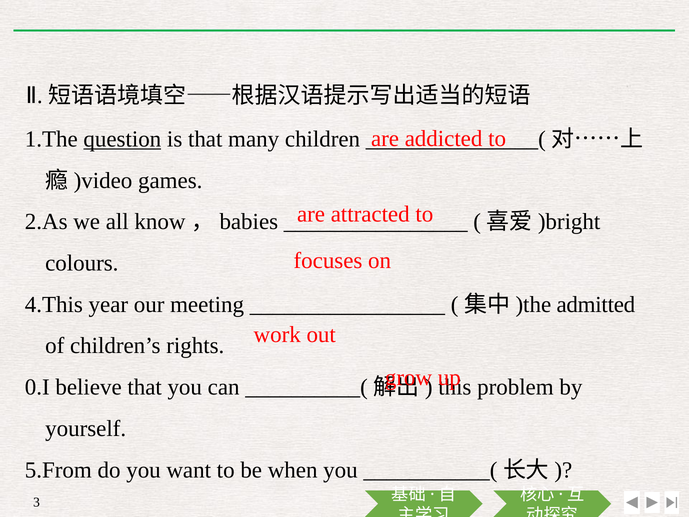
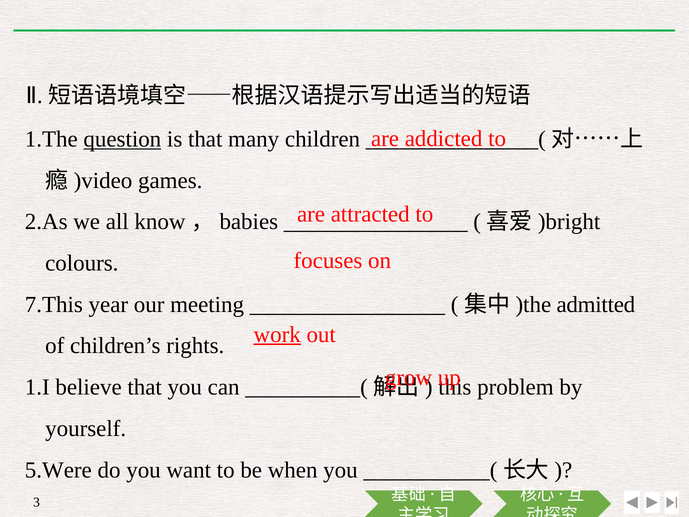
4.This: 4.This -> 7.This (54, 304)
work underline: none -> present (277, 334)
0.I: 0.I -> 1.I (37, 387)
5.From: 5.From -> 5.Were (58, 470)
